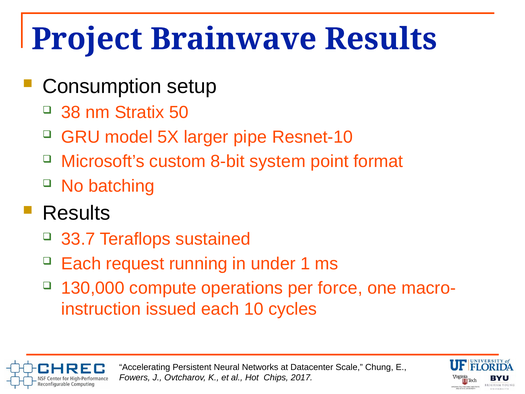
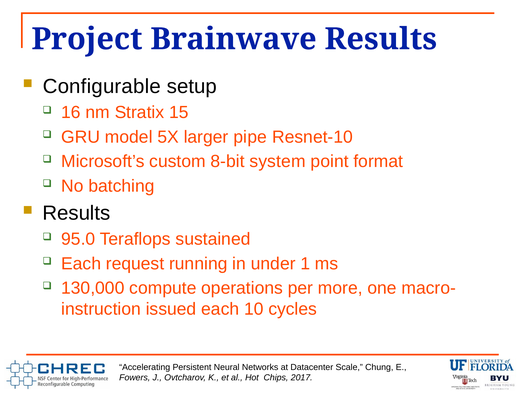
Consumption: Consumption -> Configurable (102, 86)
38: 38 -> 16 (71, 112)
50: 50 -> 15 (179, 112)
33.7: 33.7 -> 95.0 (78, 239)
force: force -> more (340, 288)
